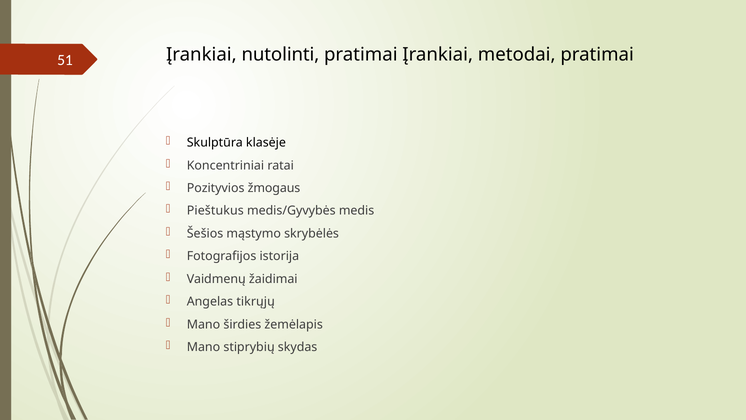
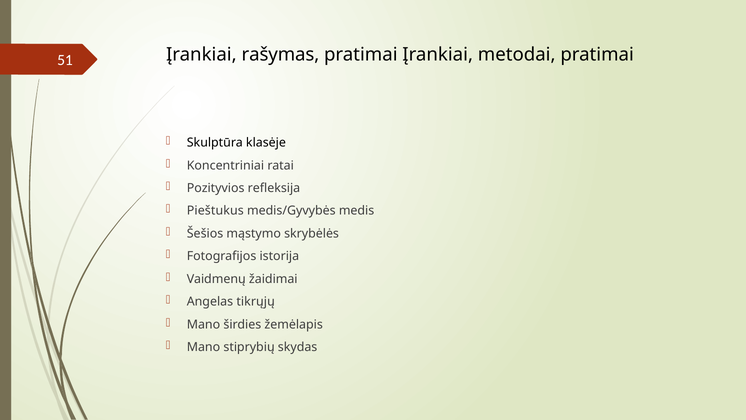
nutolinti: nutolinti -> rašymas (280, 54)
žmogaus: žmogaus -> refleksija (274, 188)
